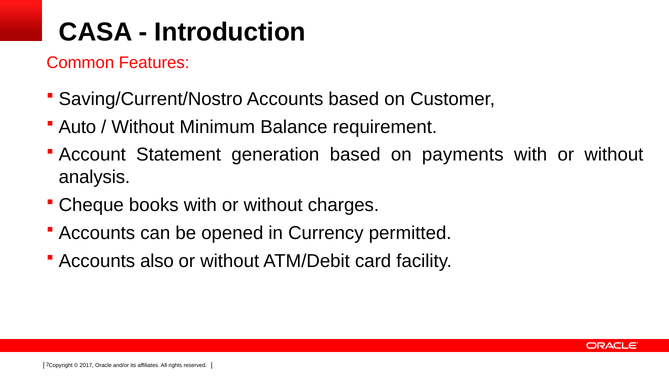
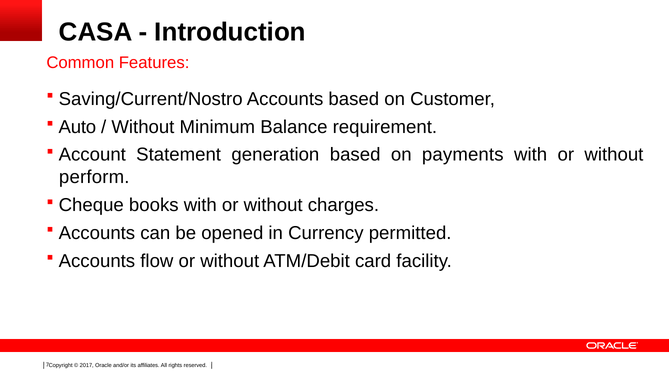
analysis: analysis -> perform (94, 177)
also: also -> flow (157, 261)
